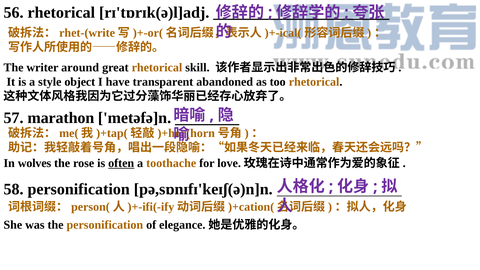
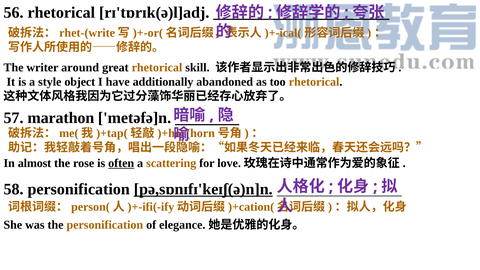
transparent: transparent -> additionally (163, 82)
wolves: wolves -> almost (35, 163)
toothache: toothache -> scattering (171, 163)
pə,sɒnɪfɪ'keɪʃ(ə)n]n underline: none -> present (203, 189)
